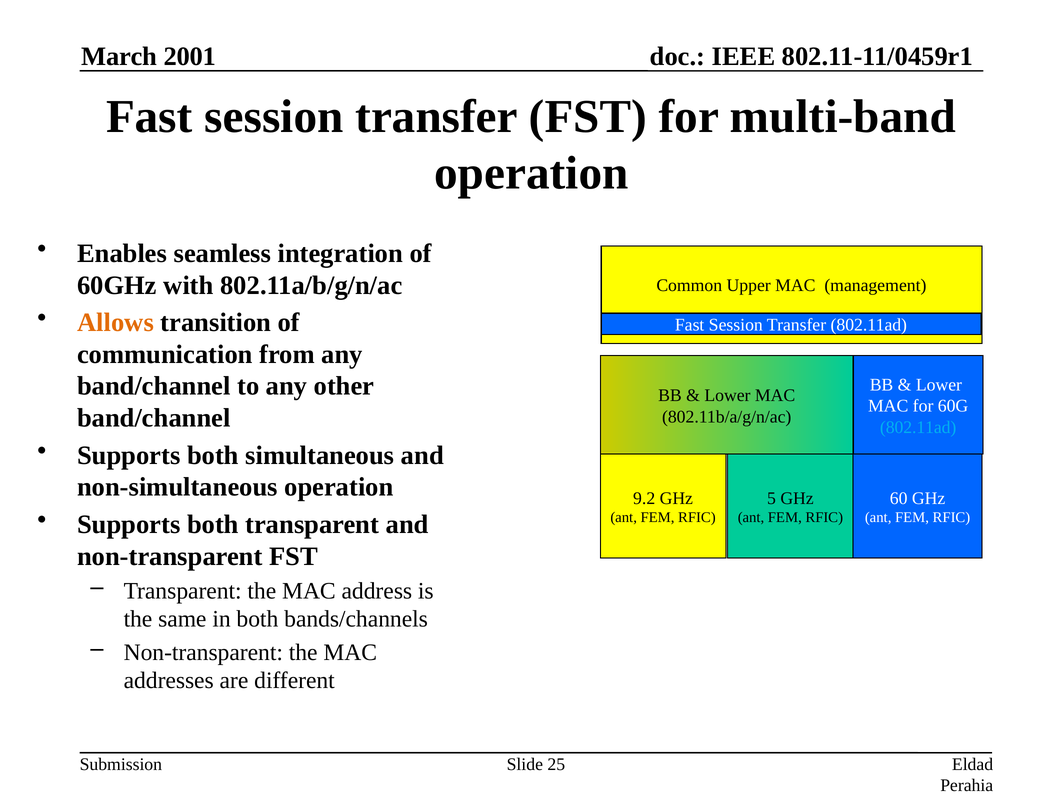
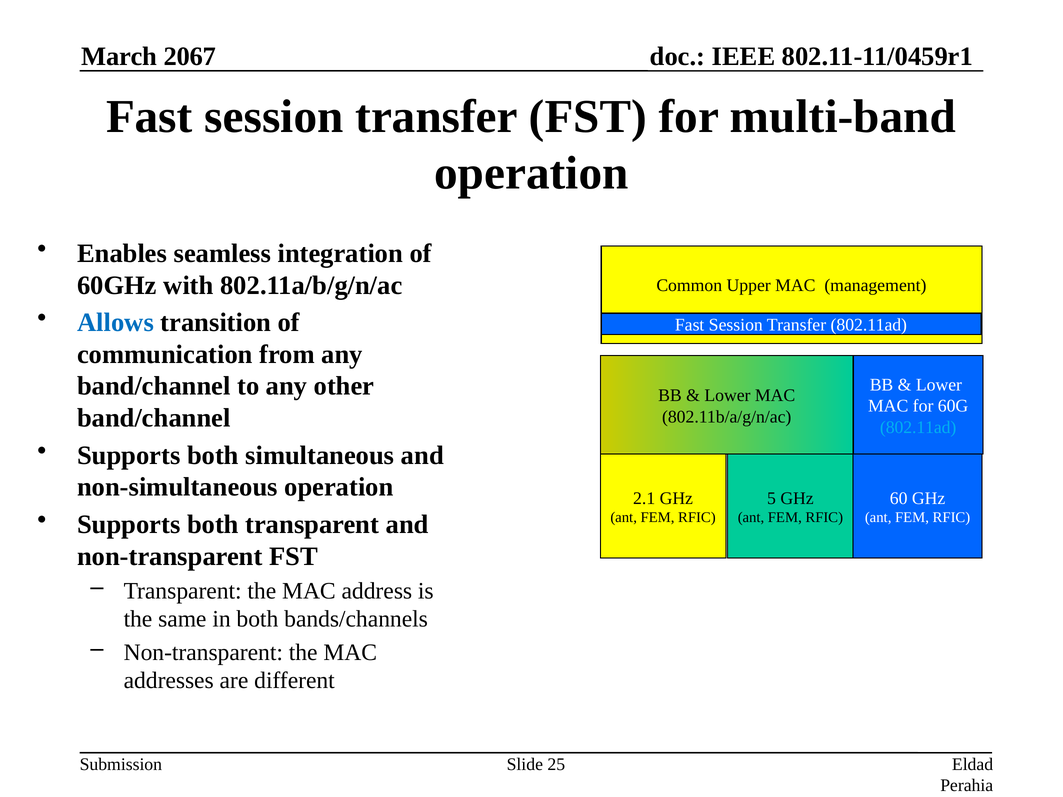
2001: 2001 -> 2067 (190, 57)
Allows colour: orange -> blue (116, 323)
9.2: 9.2 -> 2.1 (644, 498)
